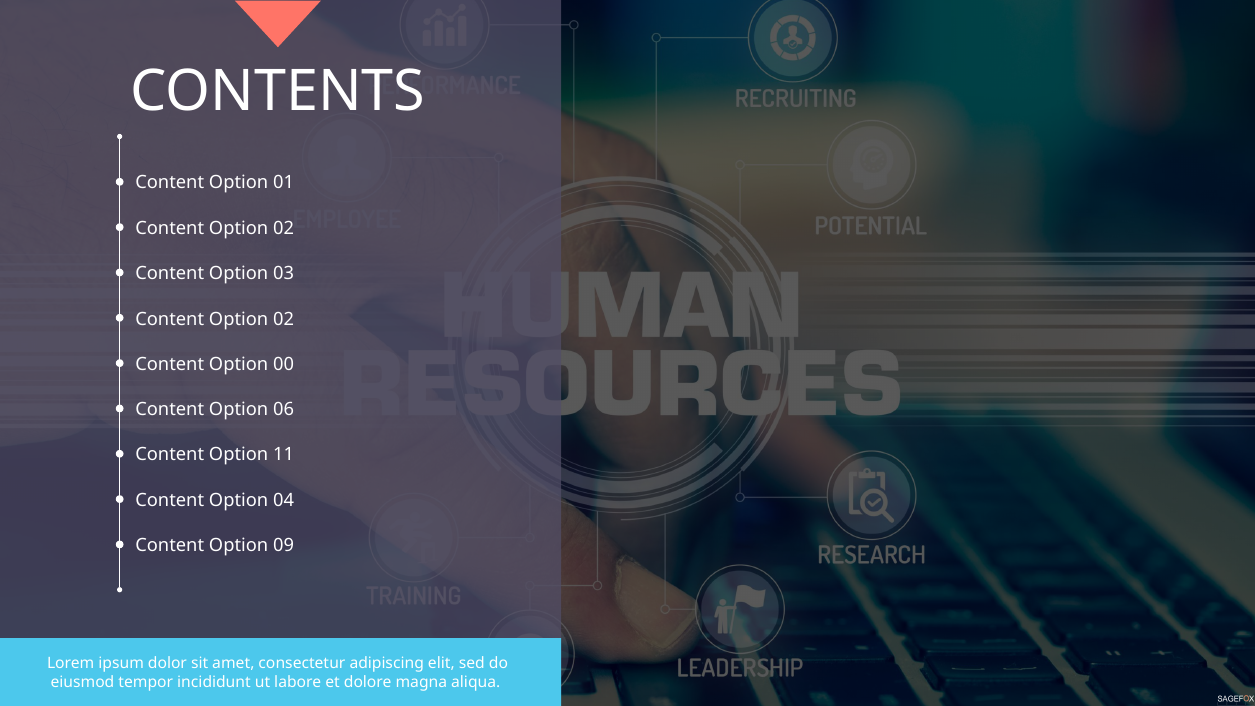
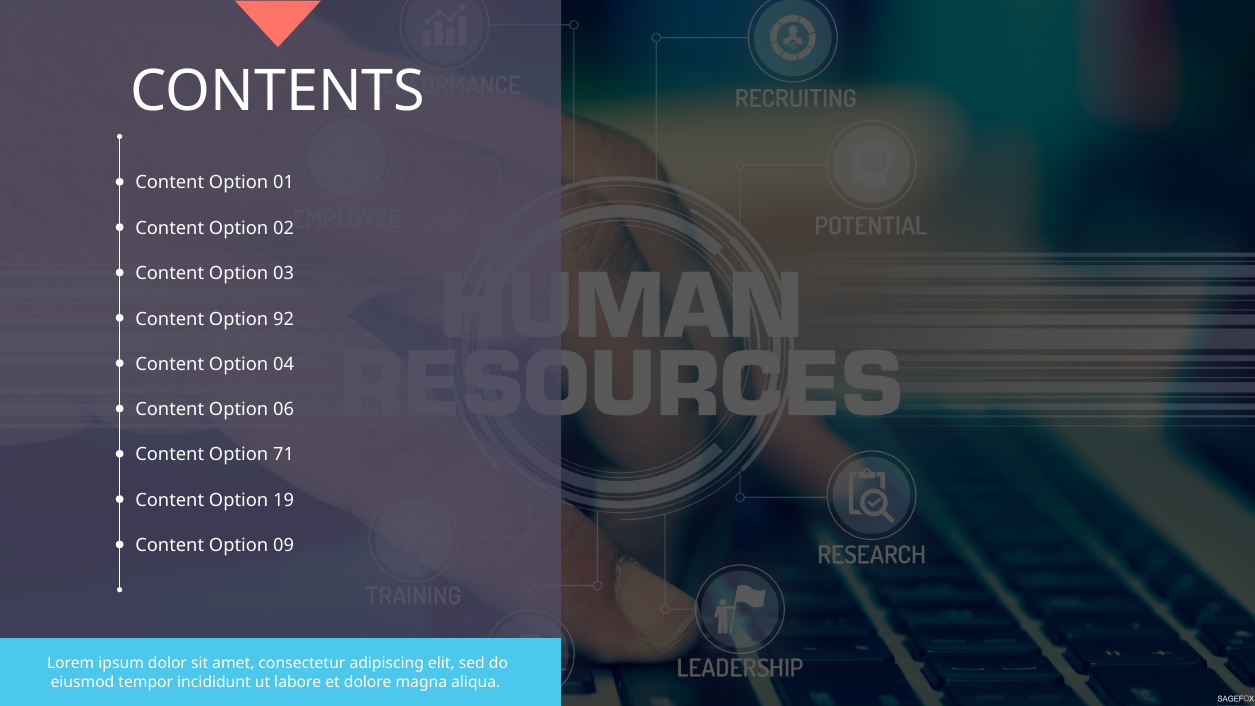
02: 02 -> 92 (284, 319)
00: 00 -> 04 (284, 365)
11: 11 -> 71 (284, 455)
04: 04 -> 19 (284, 500)
